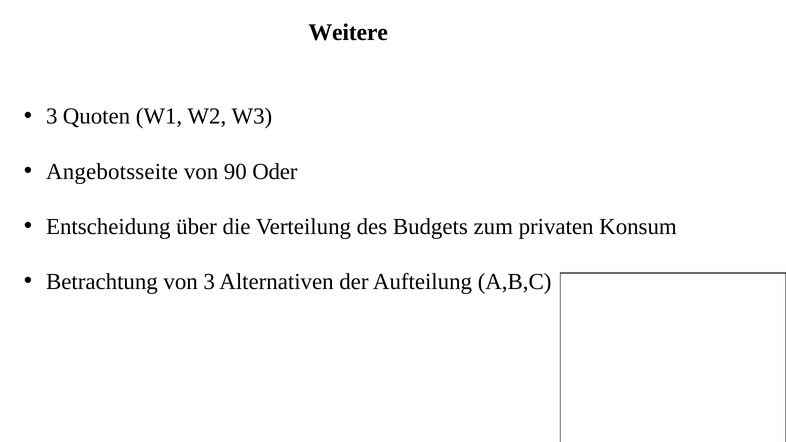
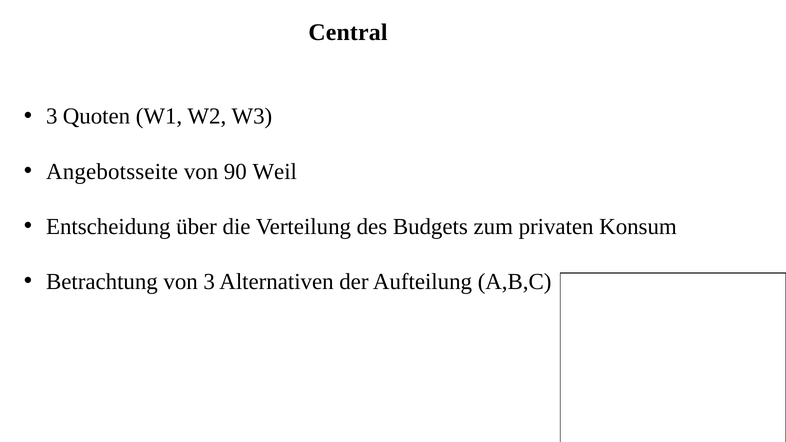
Weitere: Weitere -> Central (348, 32)
Oder: Oder -> Weil (275, 171)
